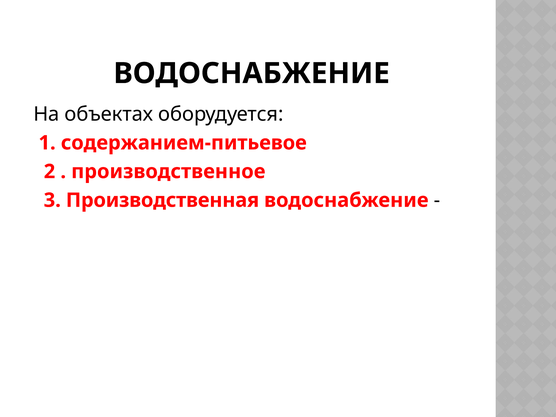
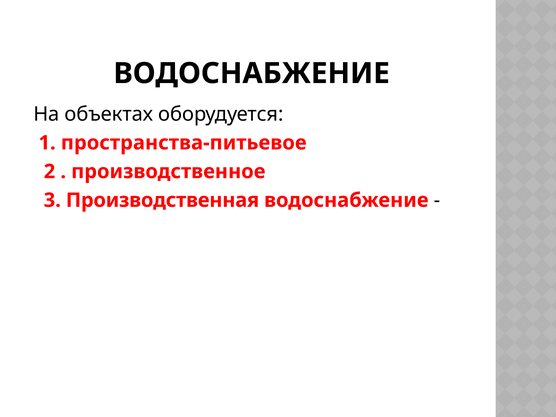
содержанием-питьевое: содержанием-питьевое -> пространства-питьевое (184, 143)
